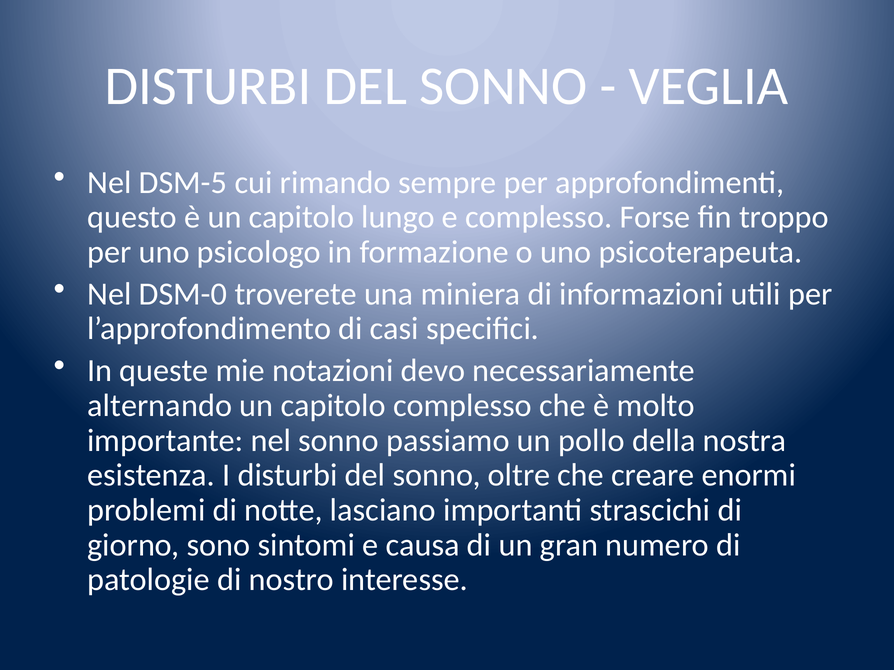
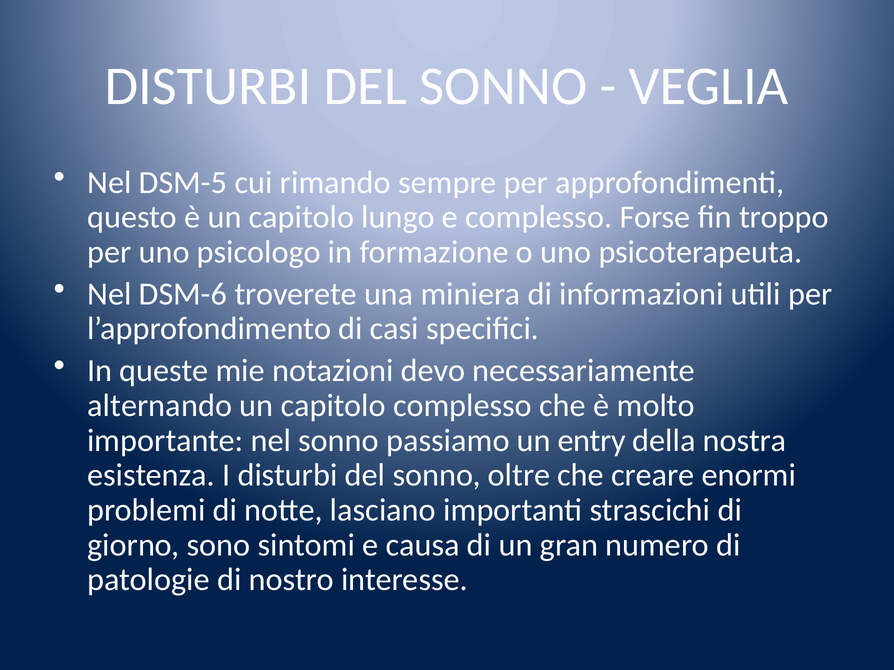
DSM-0: DSM-0 -> DSM-6 (183, 294)
pollo: pollo -> entry (592, 441)
